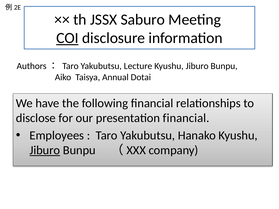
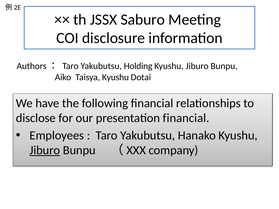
COI underline: present -> none (67, 38)
Lecture: Lecture -> Holding (138, 66)
Taisya Annual: Annual -> Kyushu (115, 77)
